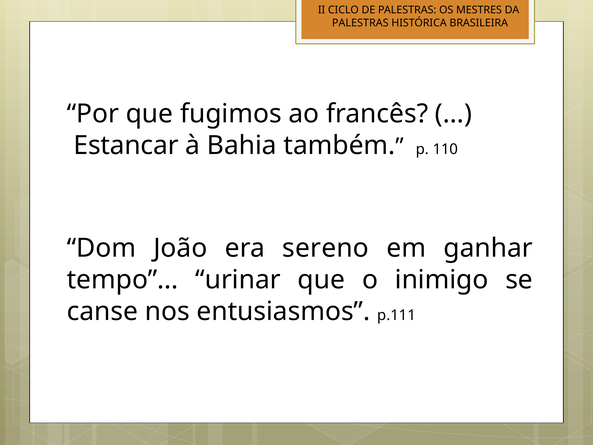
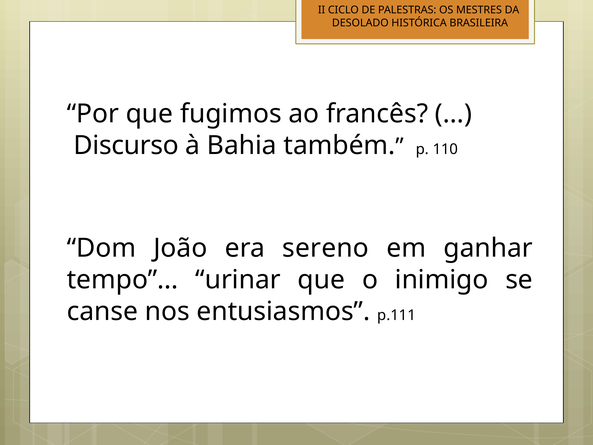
PALESTRAS: PALESTRAS -> DESOLADO (360, 23)
Estancar: Estancar -> Discurso (126, 145)
